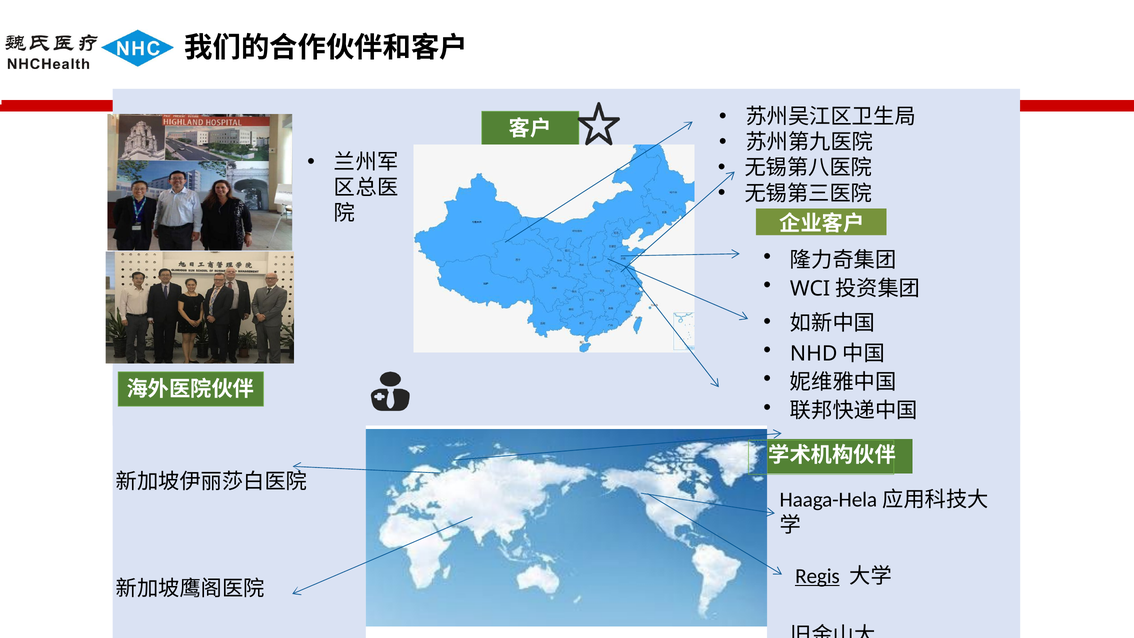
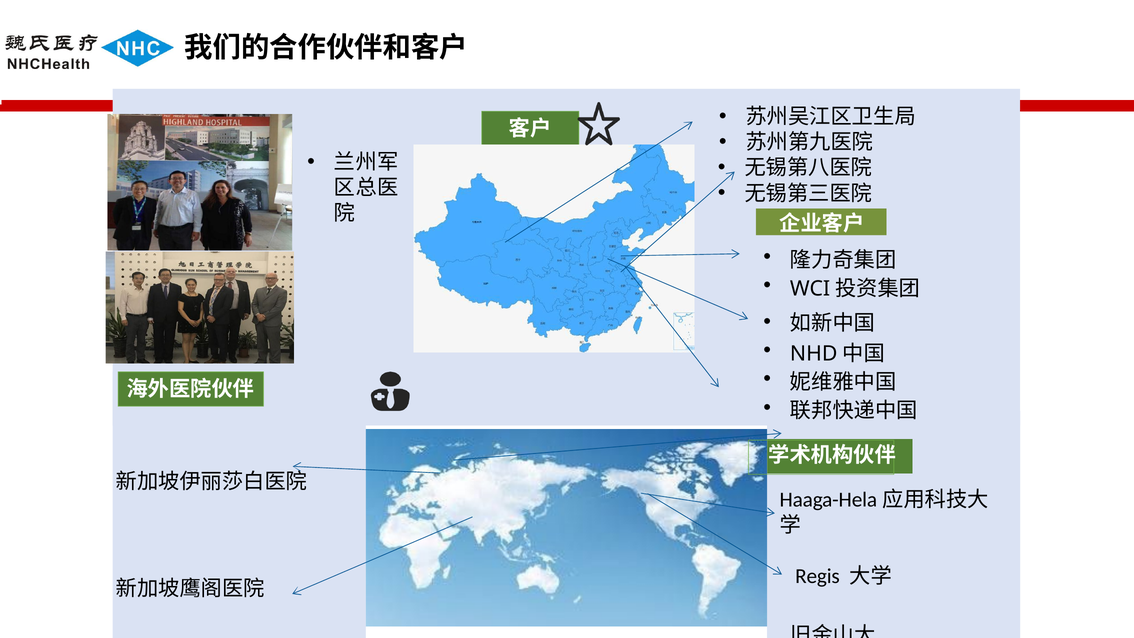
Regis underline: present -> none (817, 576)
